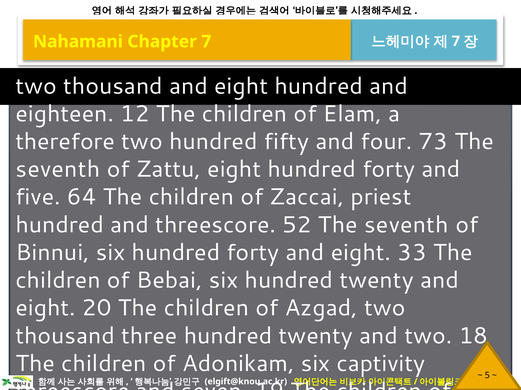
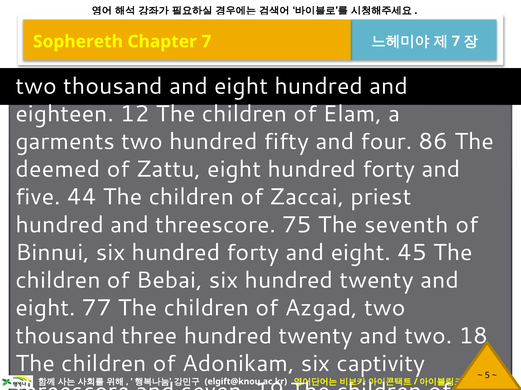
Nahamani: Nahamani -> Sophereth (78, 42)
therefore: therefore -> garments (65, 142)
73: 73 -> 86 (433, 142)
seventh: seventh -> deemed (58, 170)
64: 64 -> 44 (82, 197)
52: 52 -> 75 (297, 225)
33: 33 -> 45 (412, 253)
eight 20: 20 -> 77 (97, 309)
